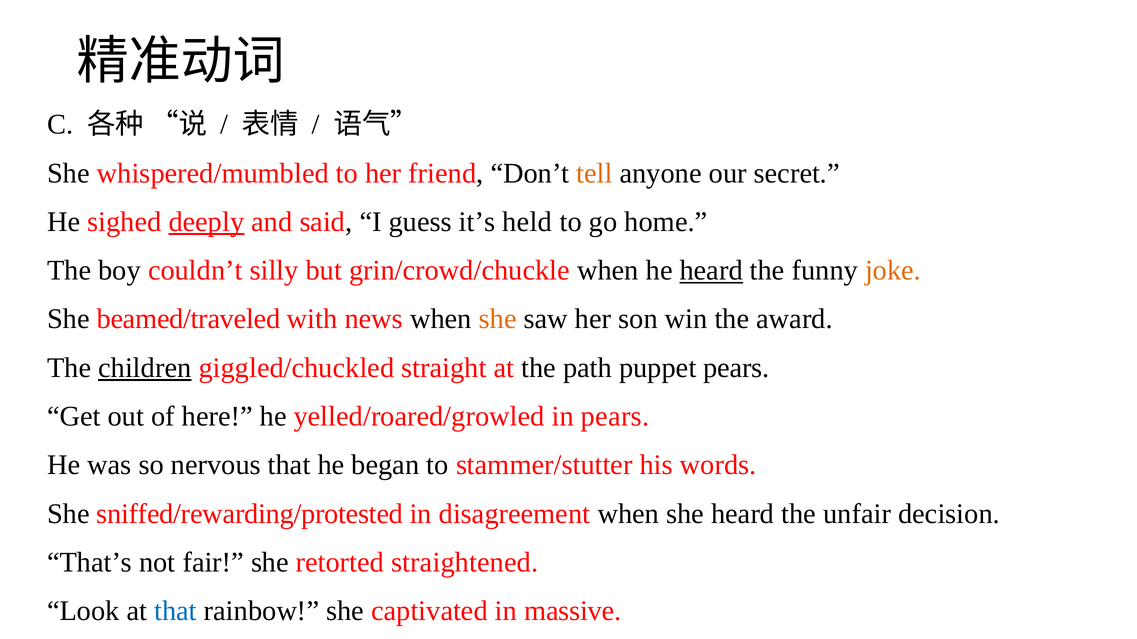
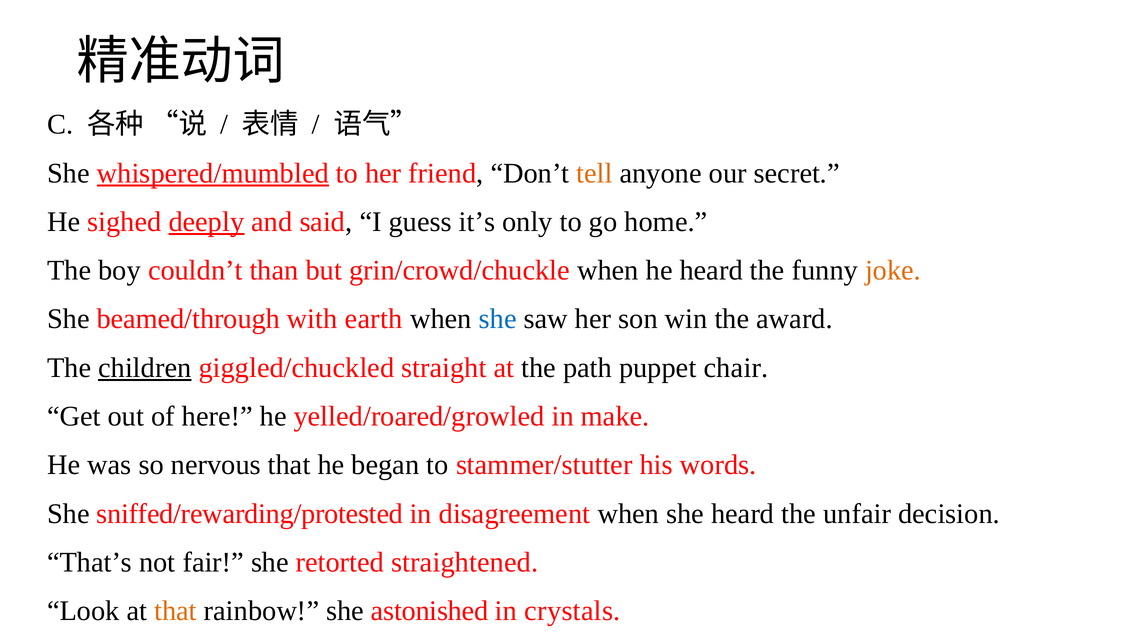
whispered/mumbled underline: none -> present (213, 173)
held: held -> only (527, 222)
silly: silly -> than (274, 271)
heard underline: present -> none (711, 271)
beamed/traveled: beamed/traveled -> beamed/through (188, 319)
news: news -> earth (374, 319)
she colour: orange -> blue (498, 319)
puppet pears: pears -> chair (736, 368)
in pears: pears -> make (615, 417)
that colour: blue -> orange (176, 611)
captivated: captivated -> astonished (430, 611)
massive: massive -> crystals (573, 611)
